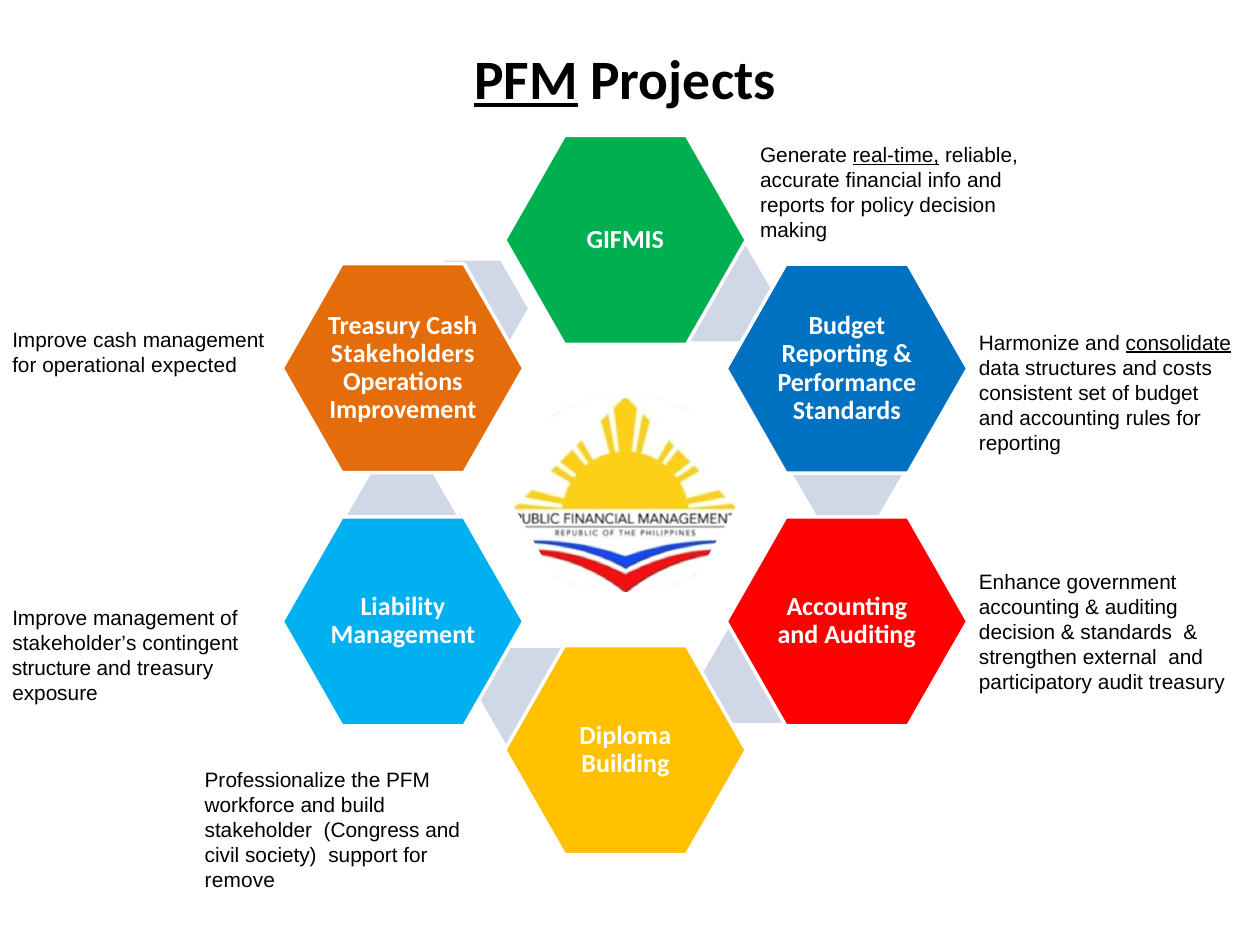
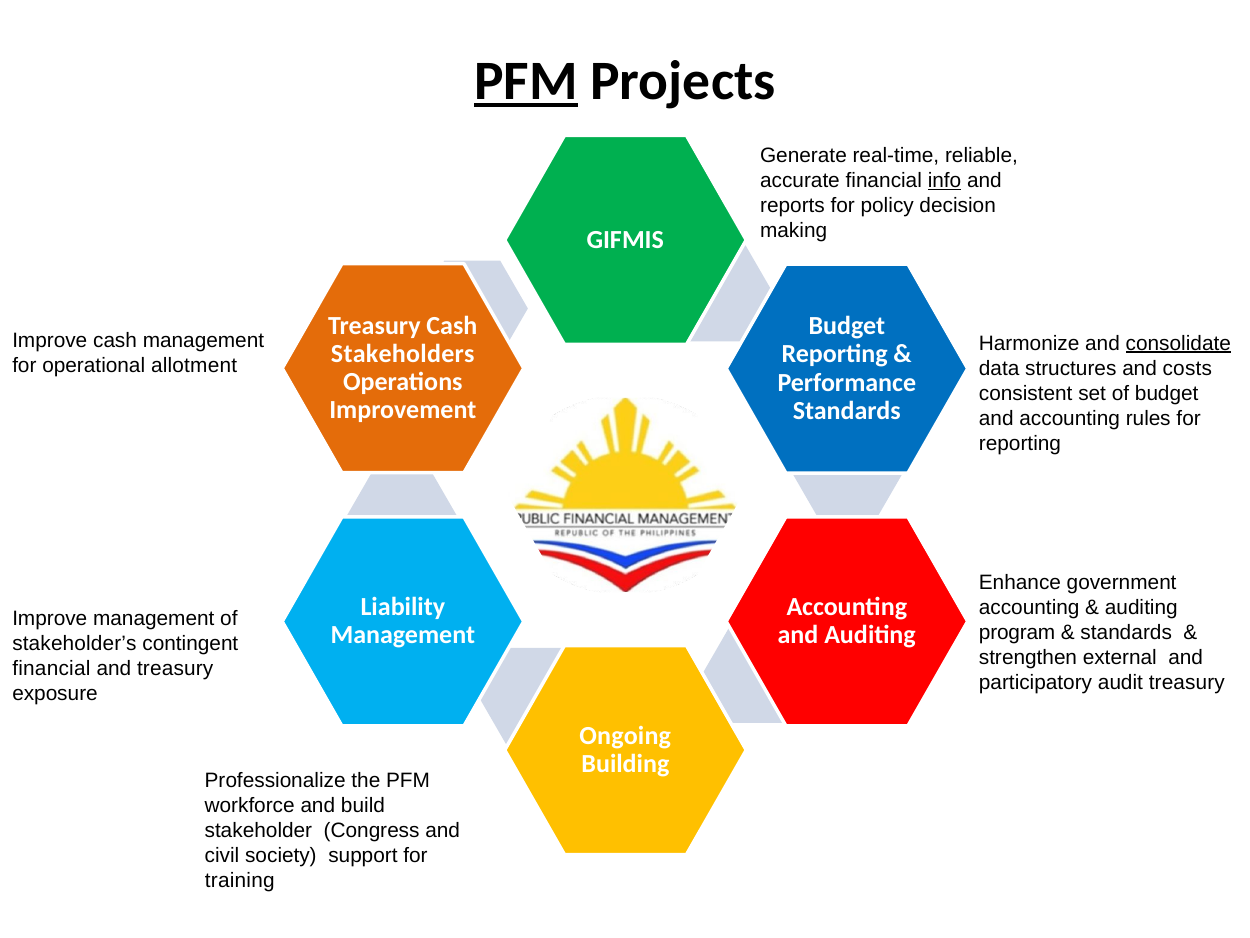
real-time underline: present -> none (896, 155)
info underline: none -> present (944, 180)
expected: expected -> allotment (194, 366)
decision: decision -> program (1017, 633)
structure: structure -> financial (51, 668)
Diploma: Diploma -> Ongoing (625, 735)
remove: remove -> training (240, 880)
